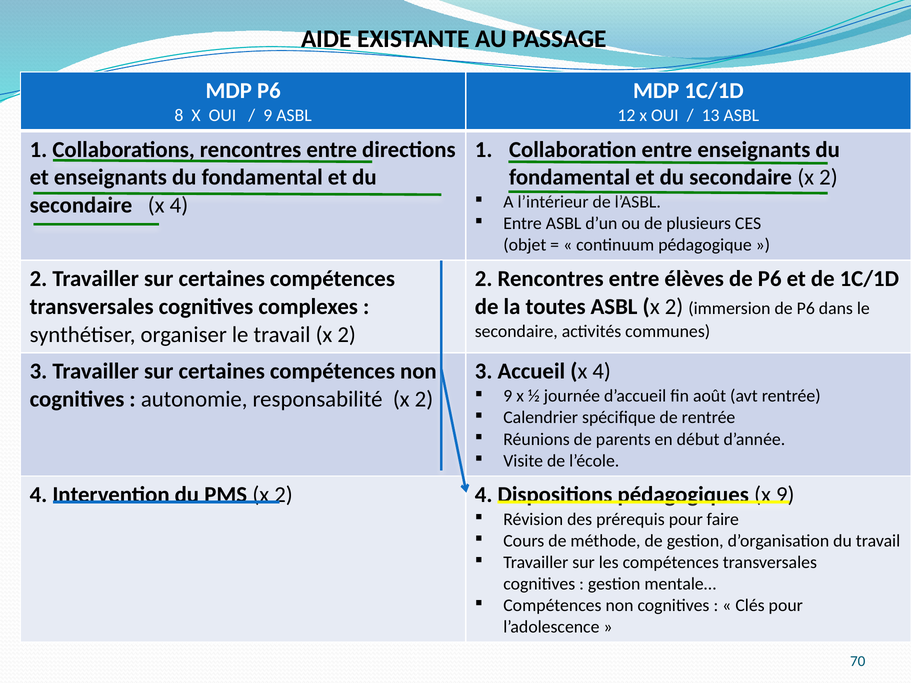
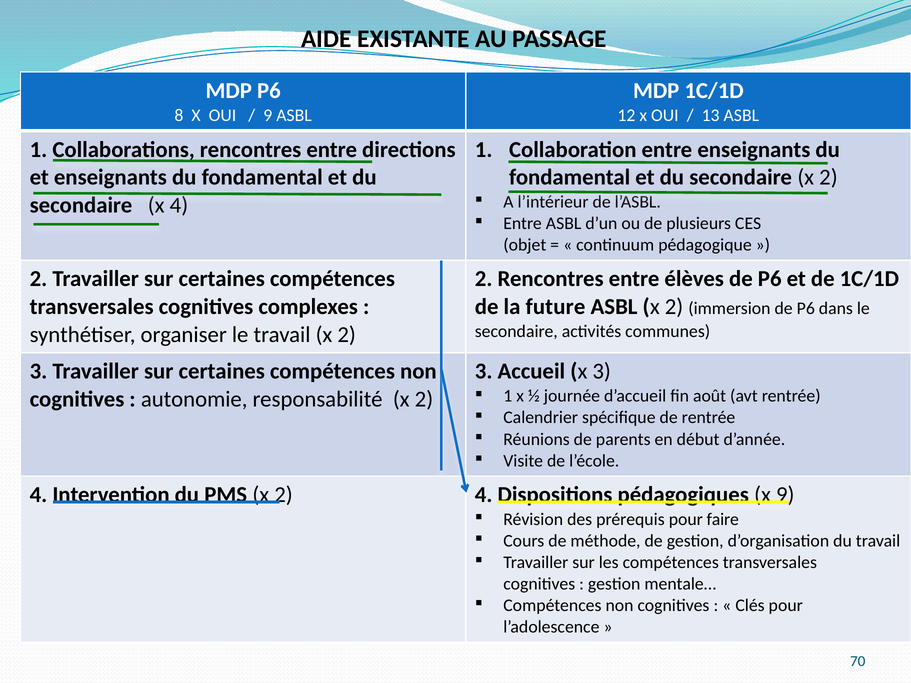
toutes: toutes -> future (555, 307)
Accueil x 4: 4 -> 3 (602, 372)
9: 9 -> 1 (508, 396)
